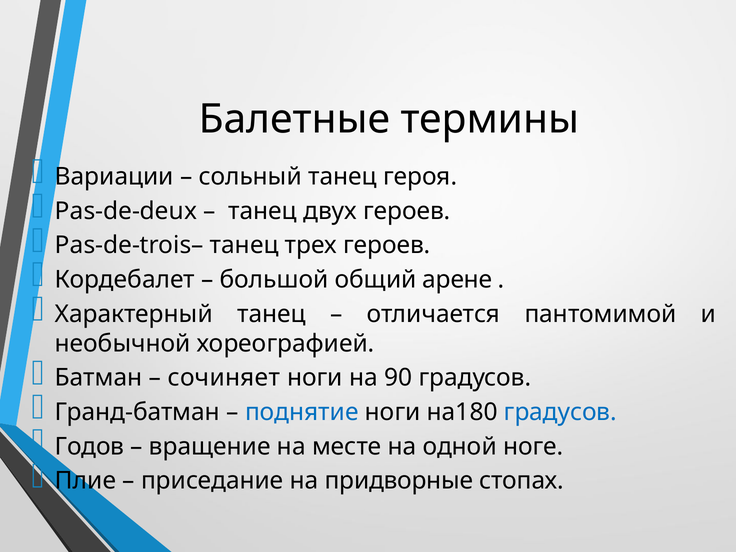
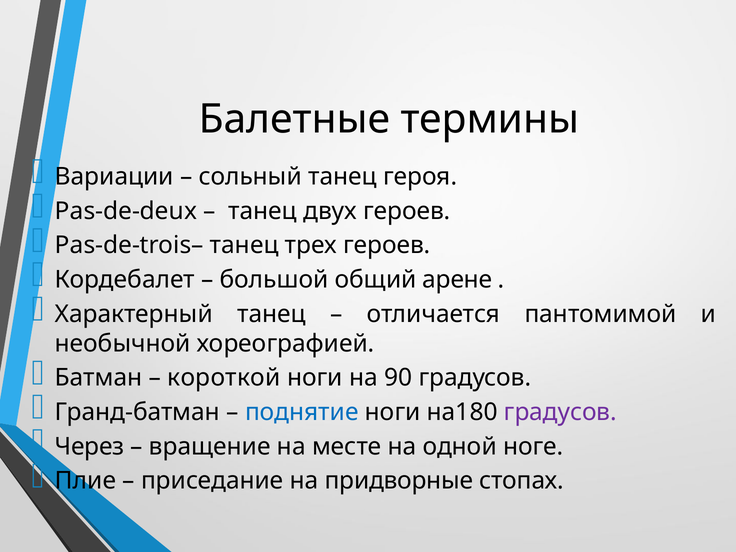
сочиняет: сочиняет -> короткой (224, 378)
градусов colour: blue -> purple (560, 412)
Годов: Годов -> Через (90, 446)
